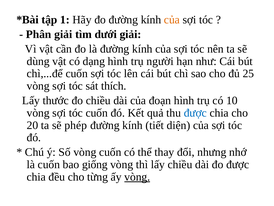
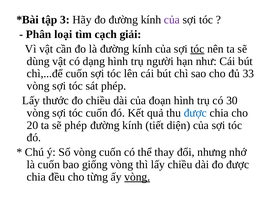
1: 1 -> 3 (65, 20)
của colour: orange -> purple (172, 20)
Phân giải: giải -> loại (63, 34)
dưới: dưới -> cạch (106, 34)
tóc underline: none -> present (197, 49)
25: 25 -> 33 (248, 73)
sát thích: thích -> phép (114, 86)
10: 10 -> 30 (232, 100)
